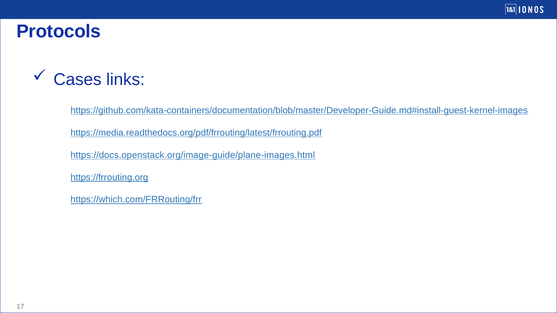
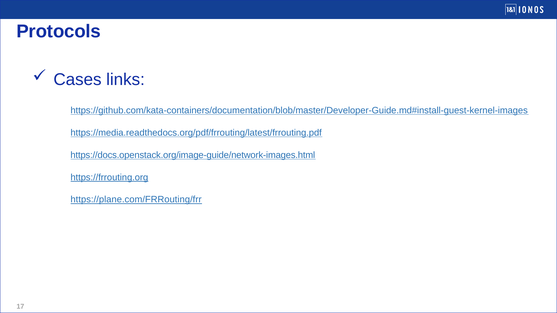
https://docs.openstack.org/image-guide/plane-images.html: https://docs.openstack.org/image-guide/plane-images.html -> https://docs.openstack.org/image-guide/network-images.html (193, 155)
https://which.com/FRRouting/frr: https://which.com/FRRouting/frr -> https://plane.com/FRRouting/frr (136, 200)
